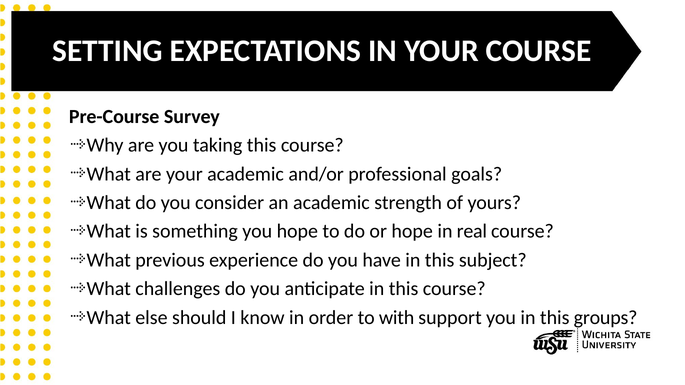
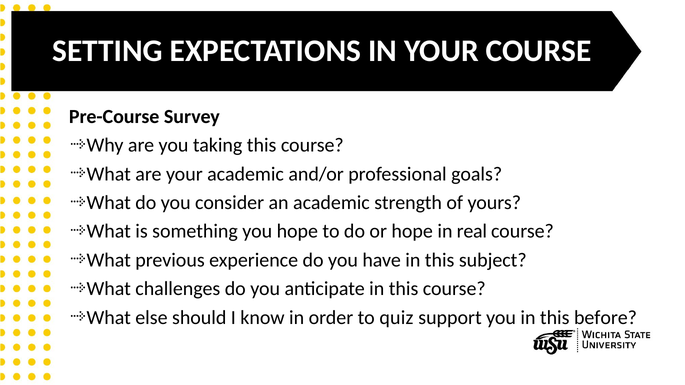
with: with -> quiz (396, 318)
groups: groups -> before (605, 318)
